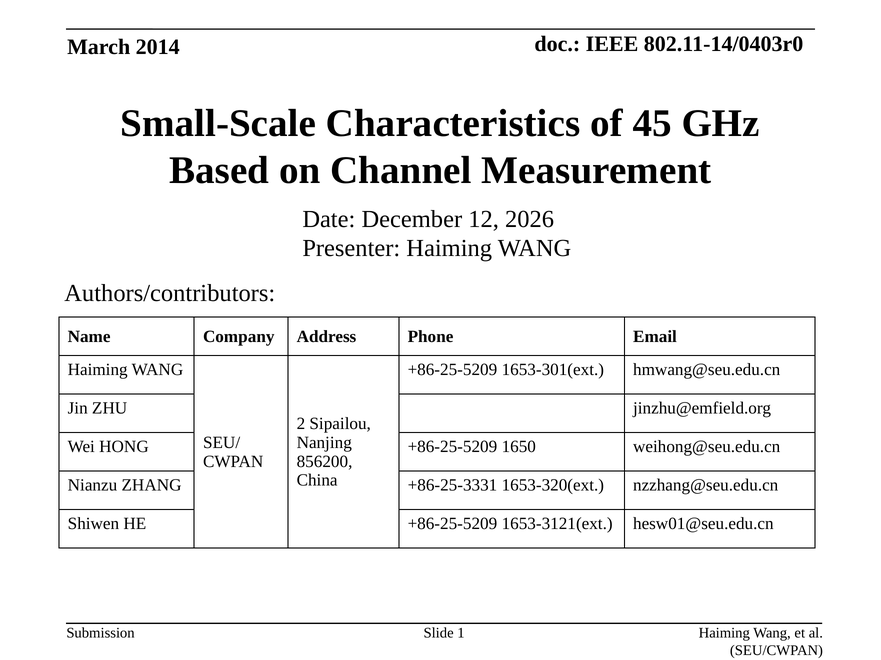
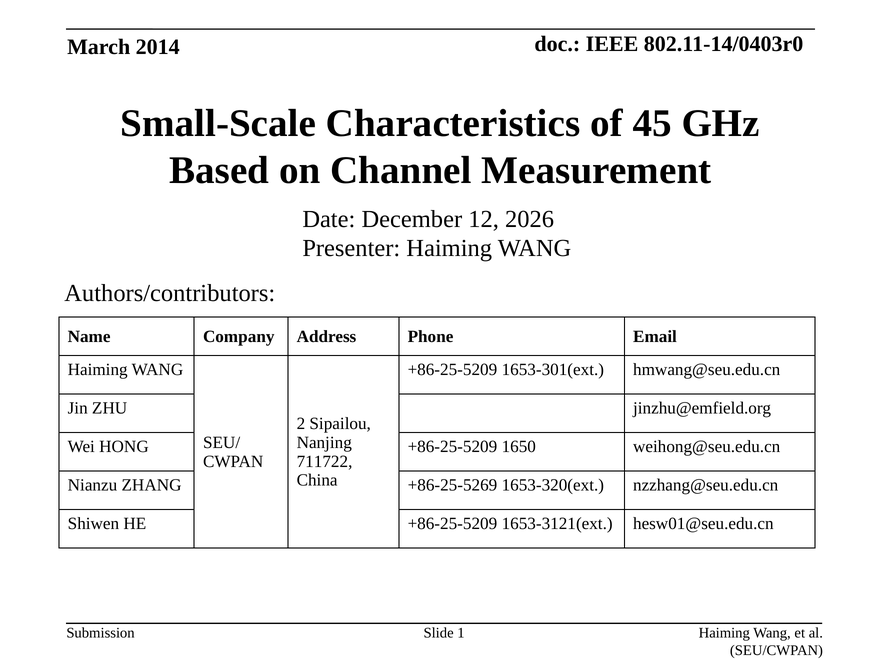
856200: 856200 -> 711722 (325, 462)
+86-25-3331: +86-25-3331 -> +86-25-5269 (452, 486)
